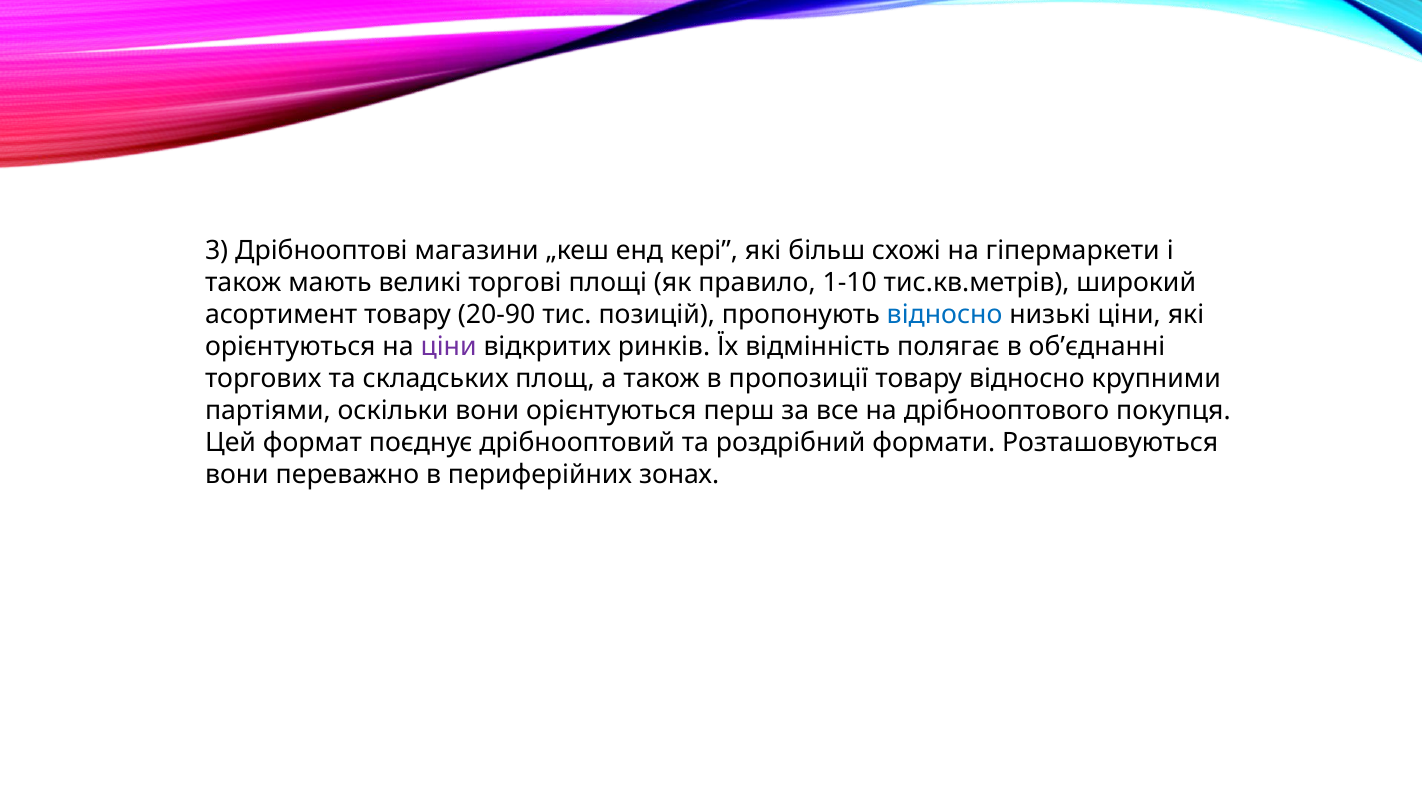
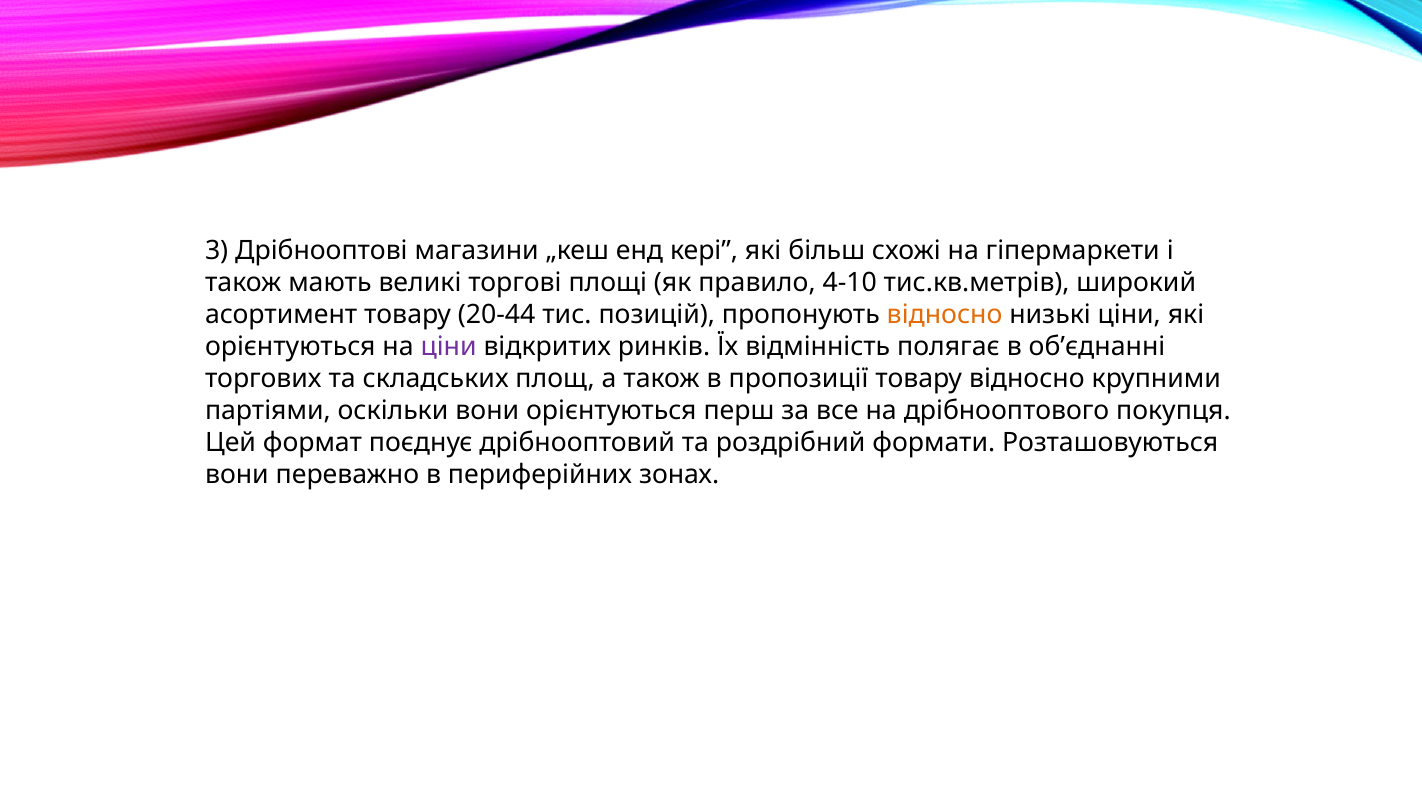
1-10: 1-10 -> 4-10 (850, 283)
20-90: 20-90 -> 20-44 (497, 315)
відносно colour: blue -> orange (945, 315)
